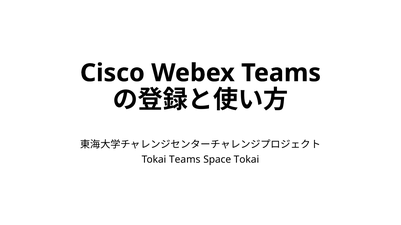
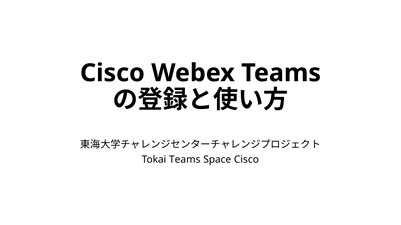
Space Tokai: Tokai -> Cisco (246, 160)
